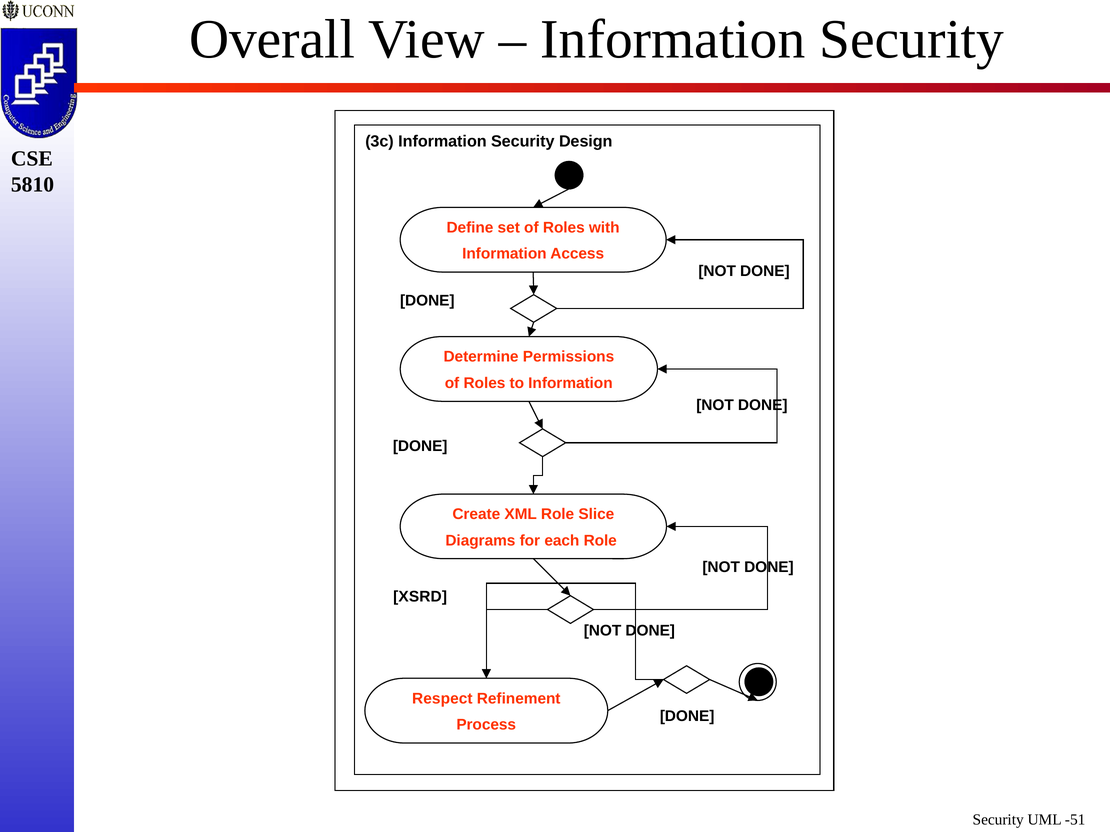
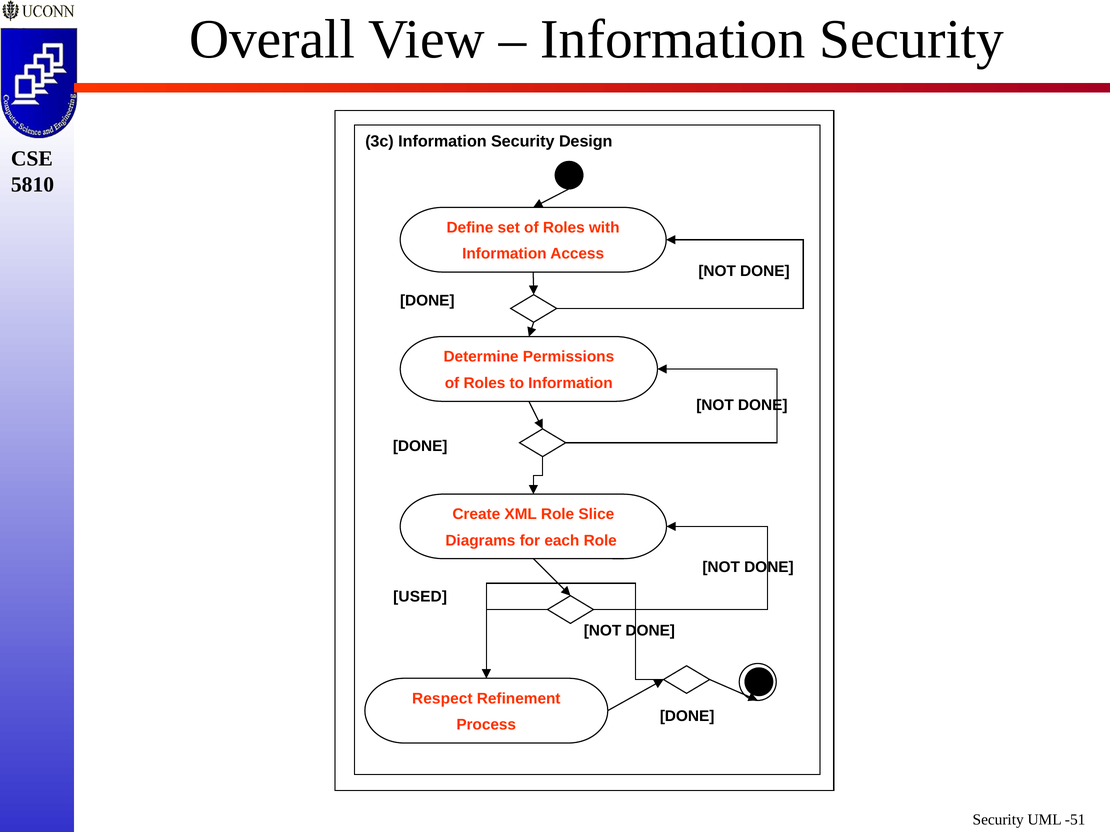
XSRD: XSRD -> USED (420, 597)
